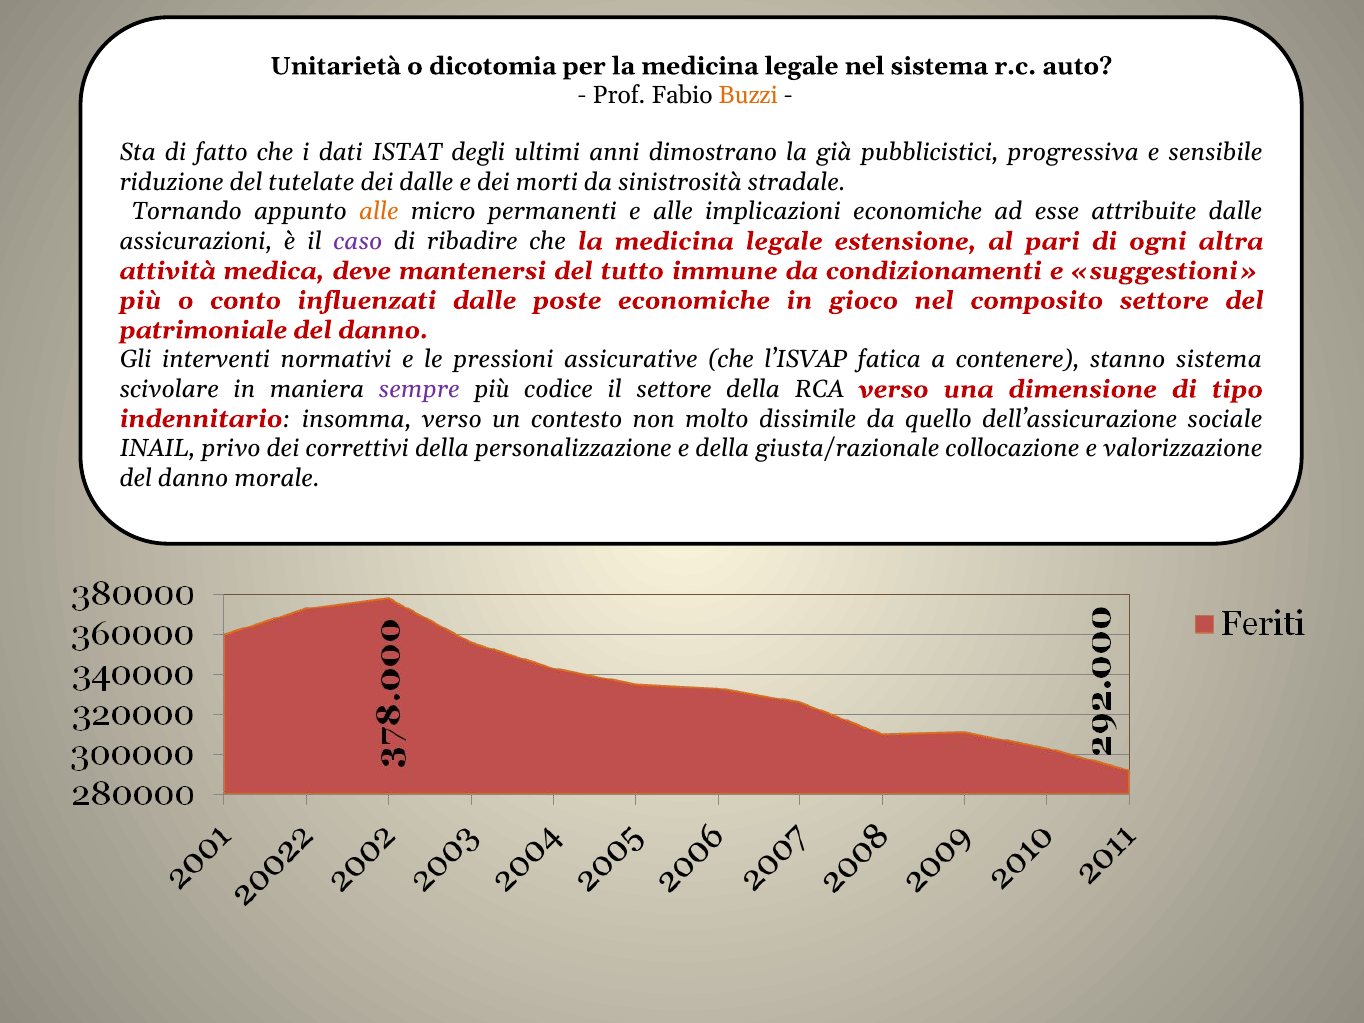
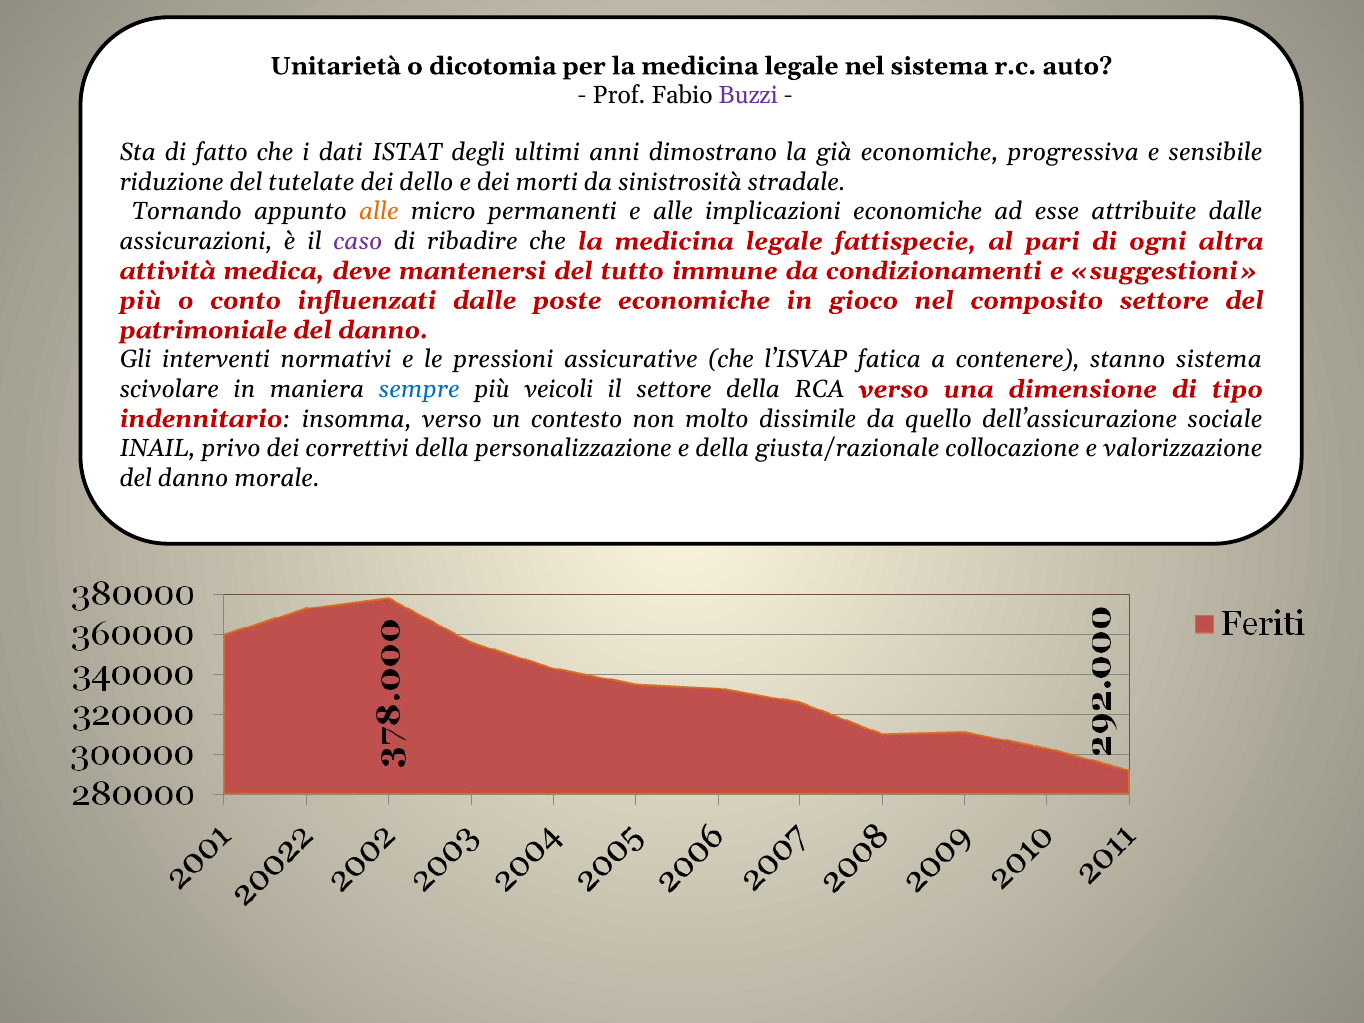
Buzzi colour: orange -> purple (748, 96)
già pubblicistici: pubblicistici -> economiche (930, 153)
dei dalle: dalle -> dello (426, 182)
estensione: estensione -> fattispecie (905, 241)
sempre colour: purple -> blue (419, 389)
codice: codice -> veicoli (559, 389)
